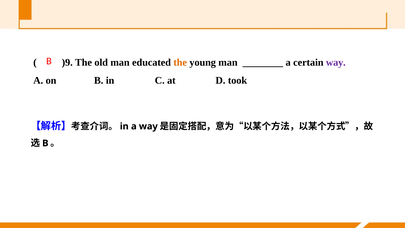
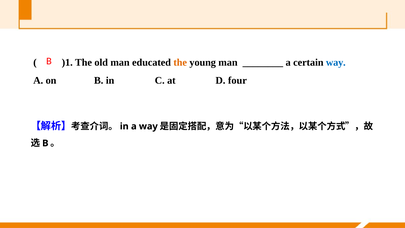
)9: )9 -> )1 (67, 62)
way colour: purple -> blue (336, 62)
took: took -> four (237, 81)
